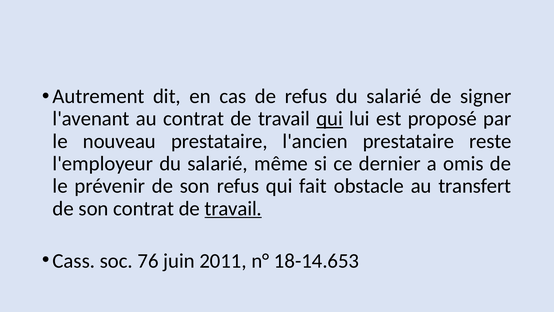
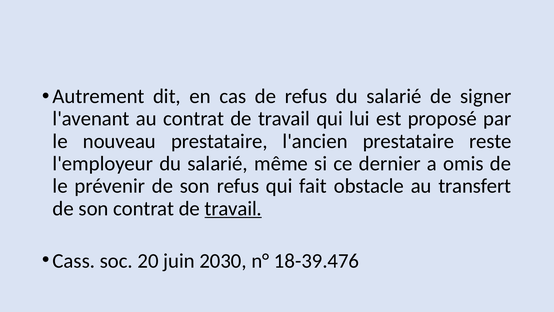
qui underline: present -> none (330, 119)
76: 76 -> 20 (148, 261)
2011: 2011 -> 2030 (223, 261)
18-14.653: 18-14.653 -> 18-39.476 (317, 261)
